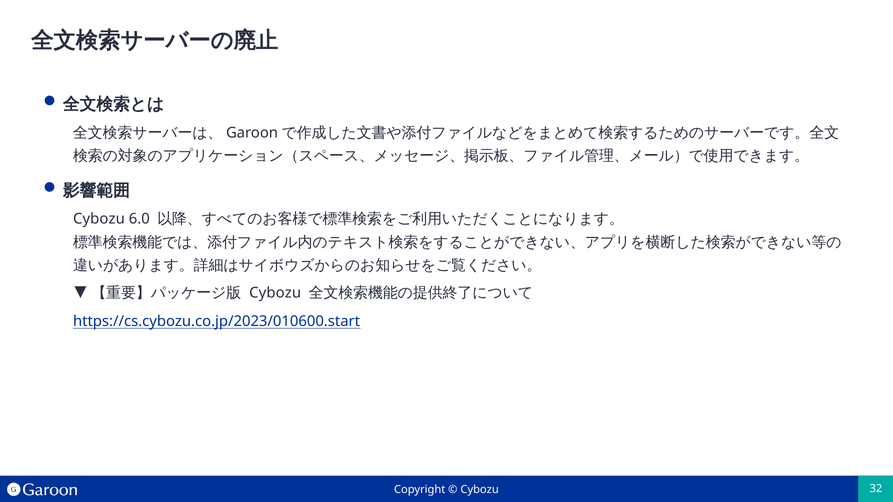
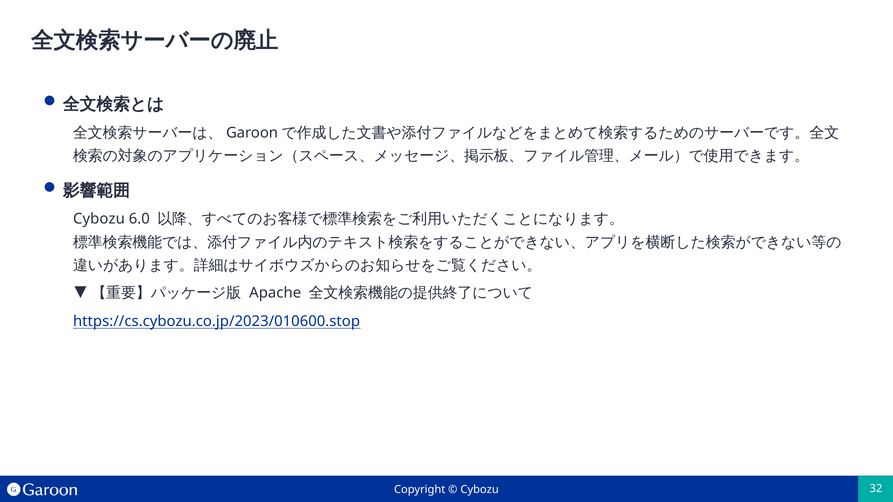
Cybozu: Cybozu -> Apache (275, 293)
https://cs.cybozu.co.jp/2023/010600.start: https://cs.cybozu.co.jp/2023/010600.start -> https://cs.cybozu.co.jp/2023/010600.stop (217, 322)
